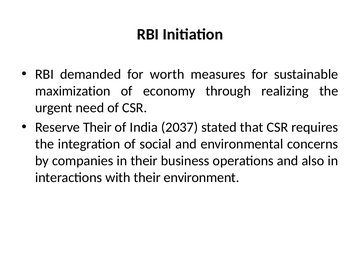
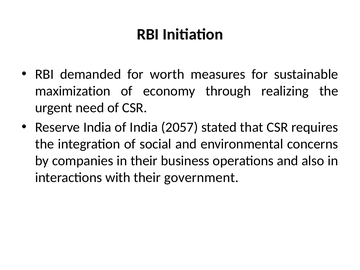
Reserve Their: Their -> India (97, 127)
2037: 2037 -> 2057 (180, 127)
environment: environment -> government (201, 178)
